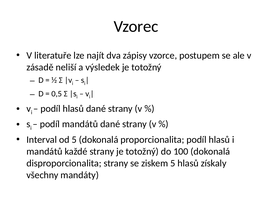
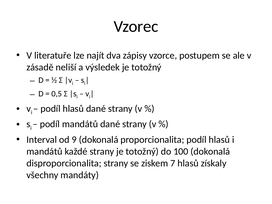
od 5: 5 -> 9 (74, 140)
ziskem 5: 5 -> 7 (173, 163)
